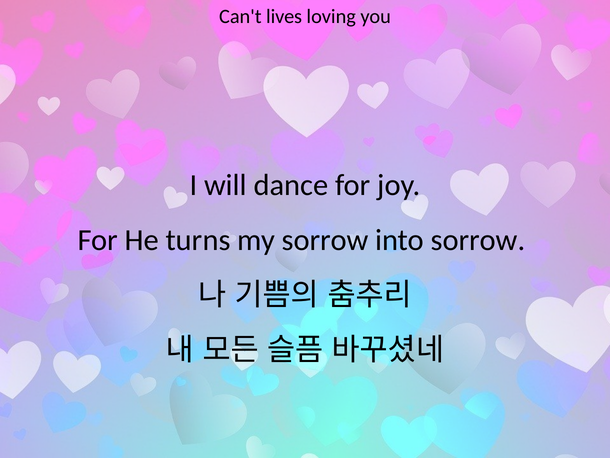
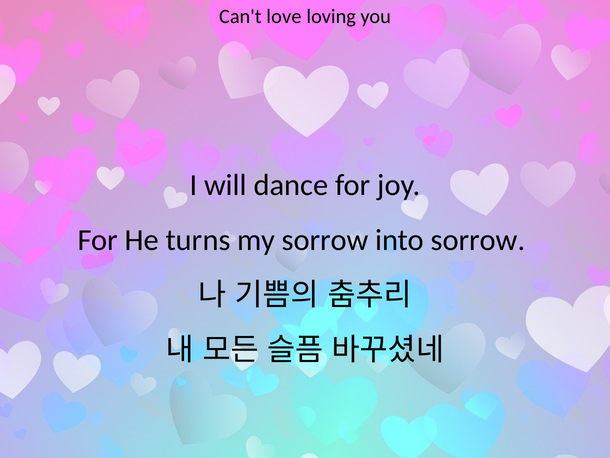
lives: lives -> love (284, 17)
